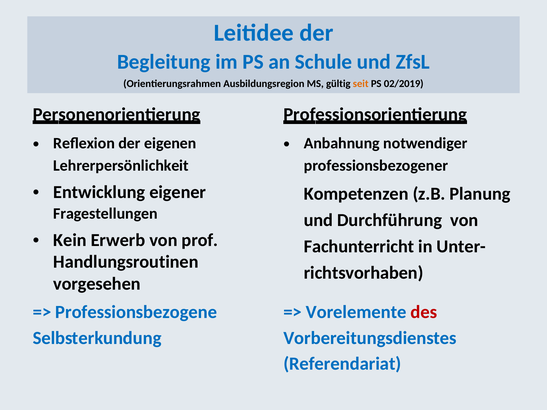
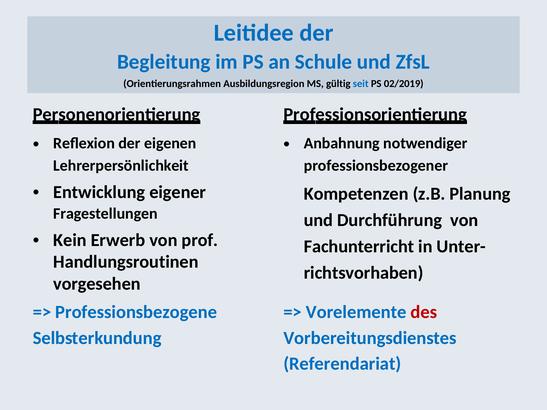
seit colour: orange -> blue (361, 84)
